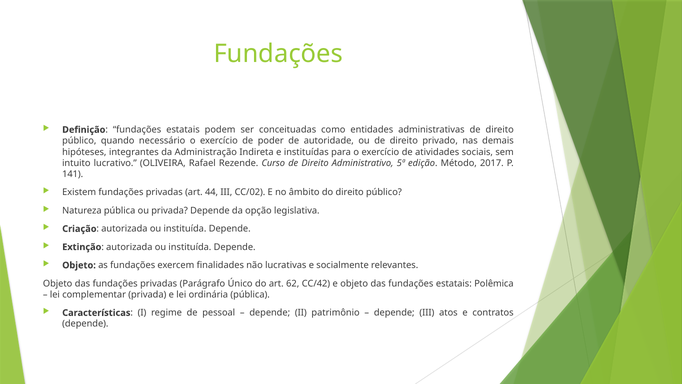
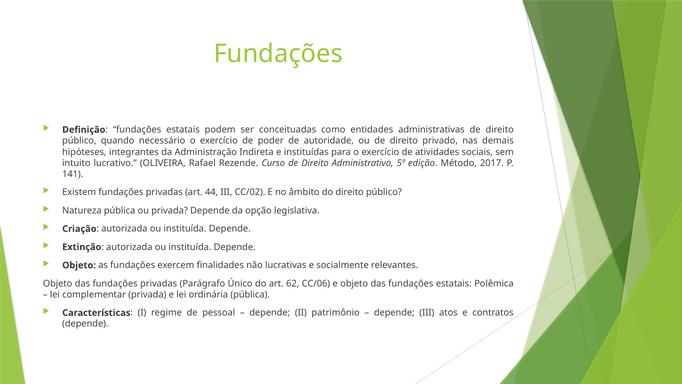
CC/42: CC/42 -> CC/06 (316, 283)
